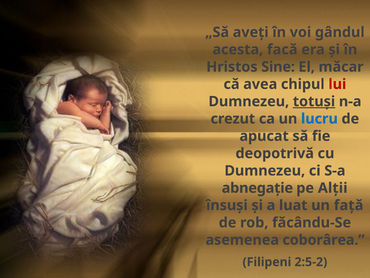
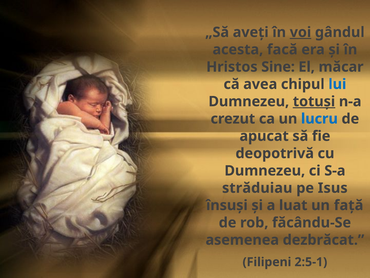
voi underline: none -> present (300, 32)
lui colour: red -> blue (337, 84)
abnegaţie: abnegaţie -> străduiau (257, 188)
Alţii: Alţii -> Isus (333, 188)
coborârea: coborârea -> dezbrăcat (323, 240)
2:5-2: 2:5-2 -> 2:5-1 (311, 262)
